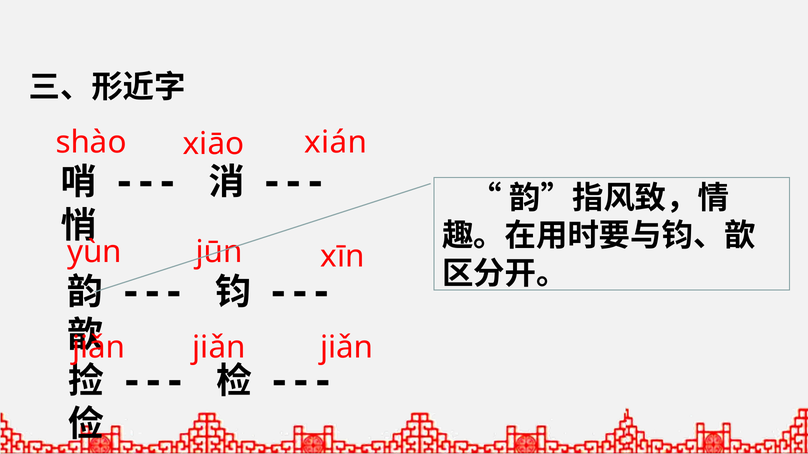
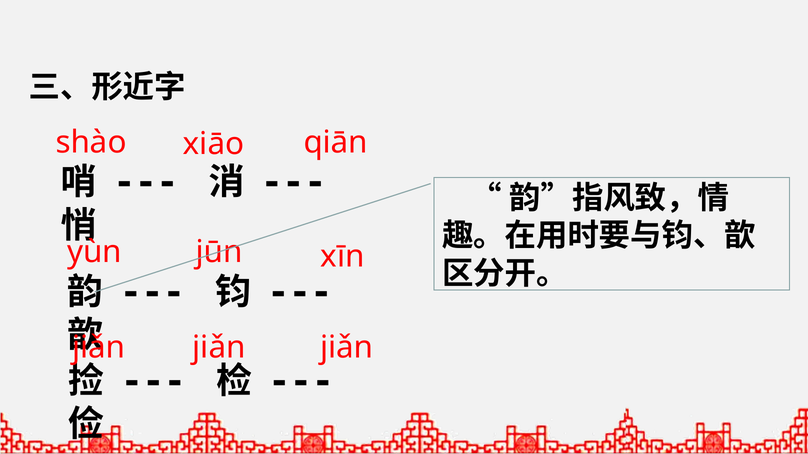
xián: xián -> qiān (336, 142)
